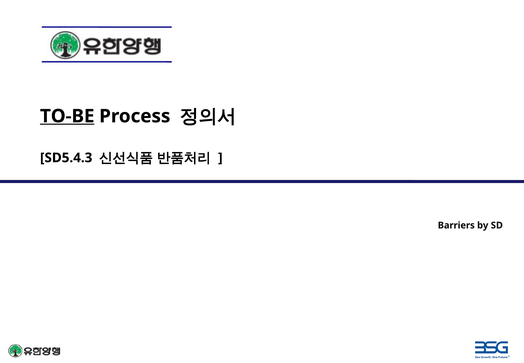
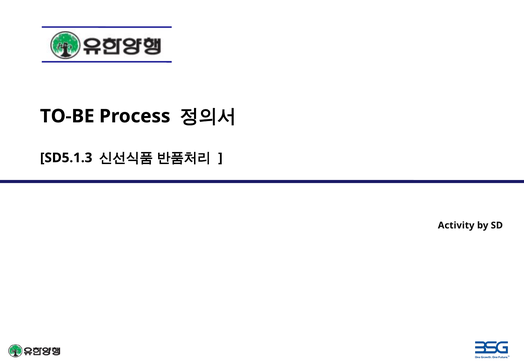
TO-BE underline: present -> none (67, 116)
SD5.4.3: SD5.4.3 -> SD5.1.3 (66, 158)
Barriers: Barriers -> Activity (456, 225)
